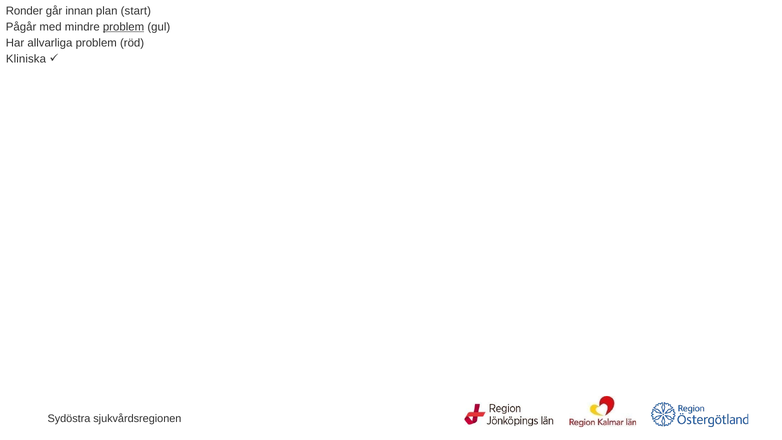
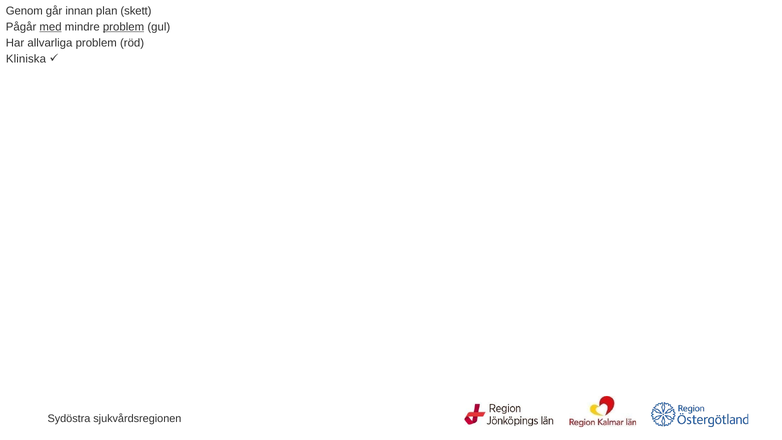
Ronder: Ronder -> Genom (24, 11)
start: start -> skett (136, 11)
med underline: none -> present (51, 27)
